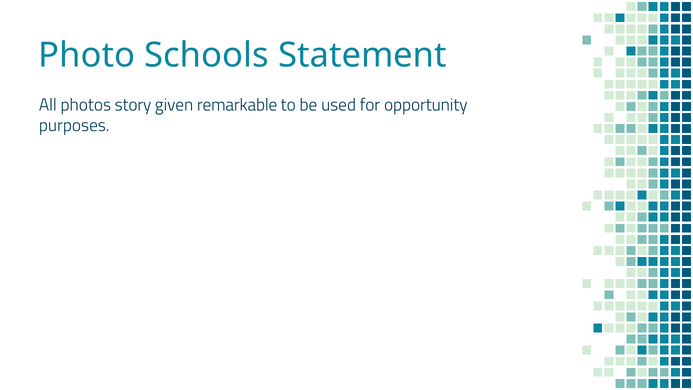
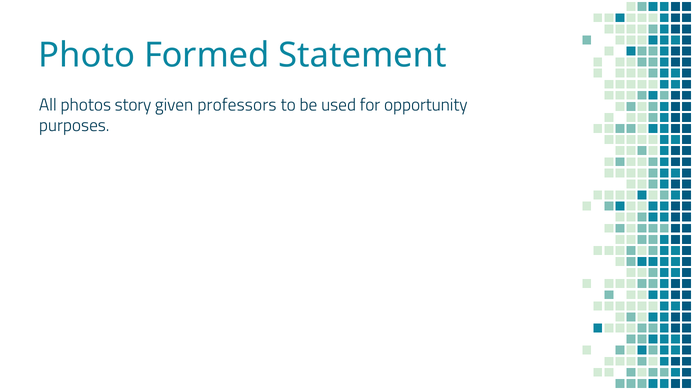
Schools: Schools -> Formed (207, 55)
remarkable: remarkable -> professors (237, 105)
